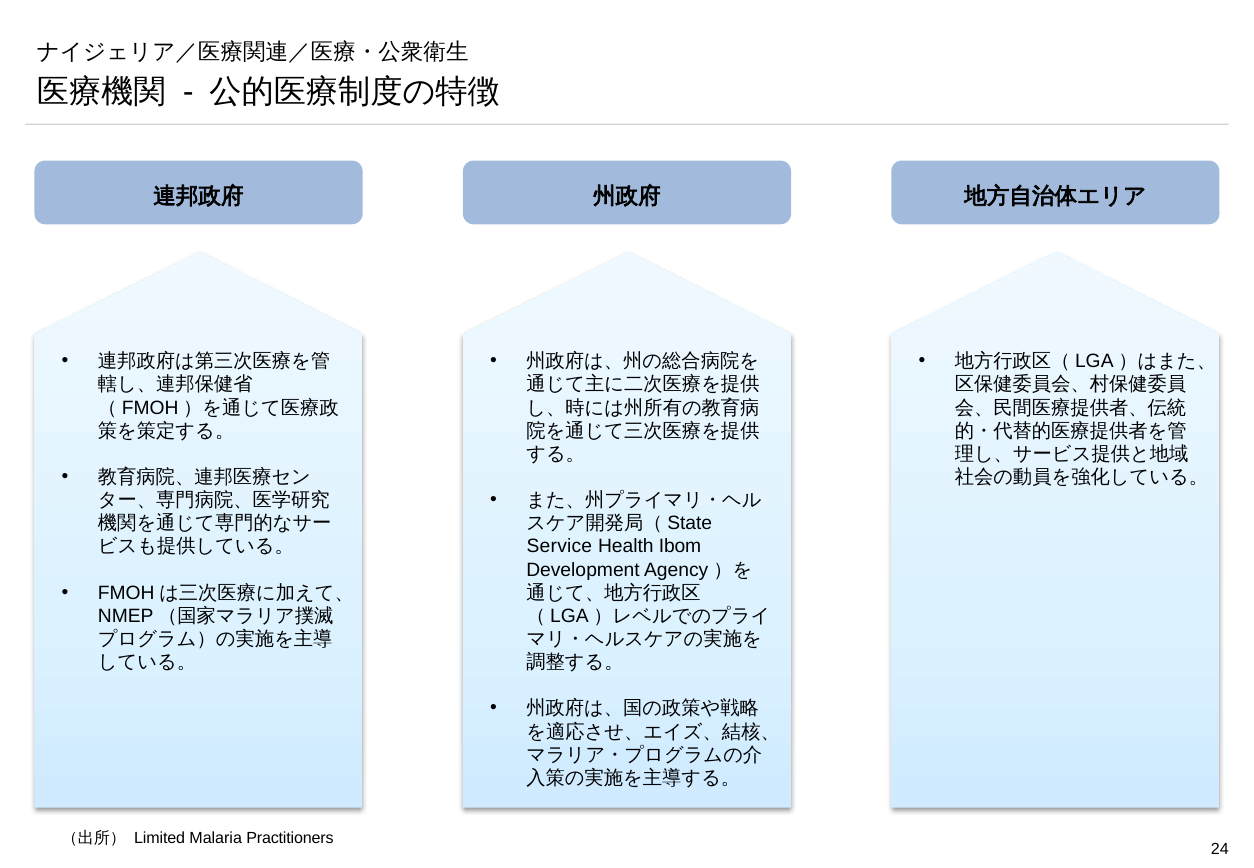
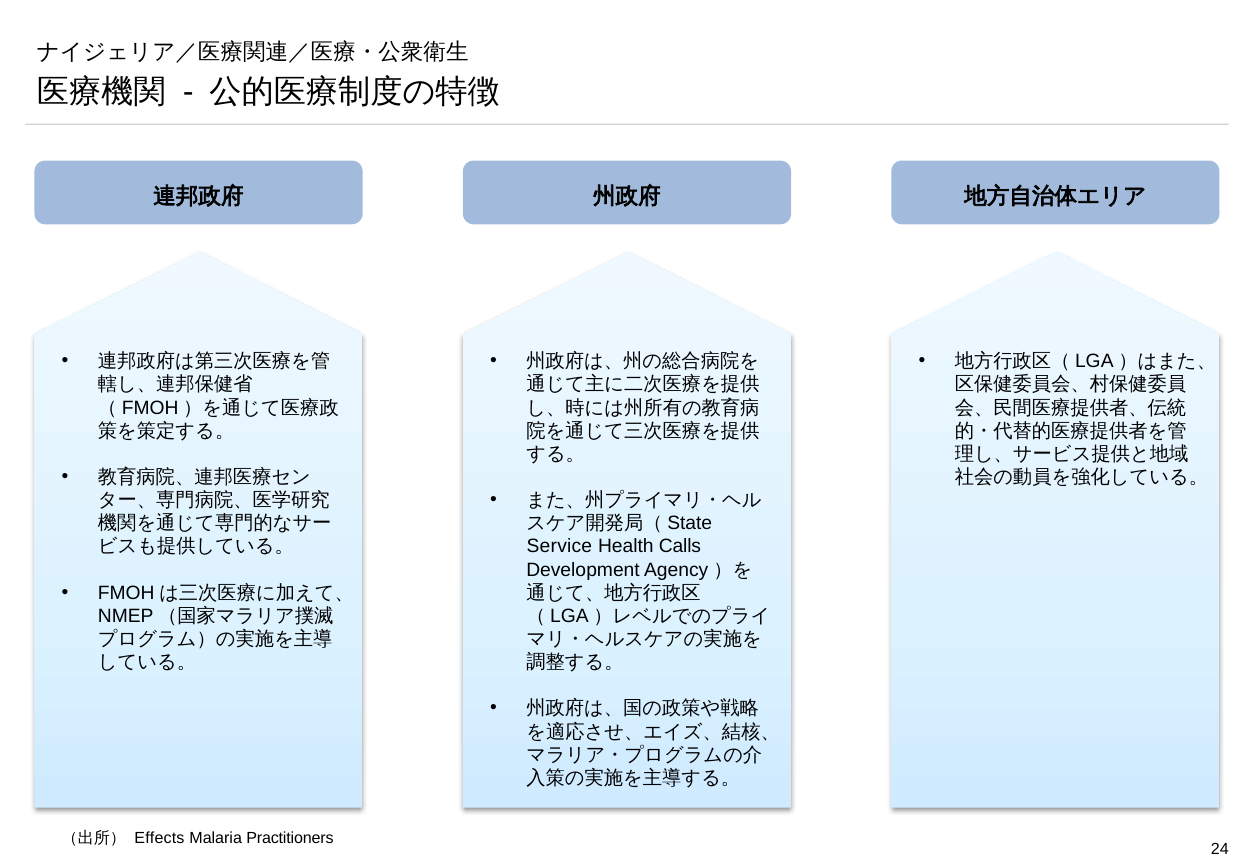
Ibom: Ibom -> Calls (680, 547)
Limited: Limited -> Effects (159, 838)
